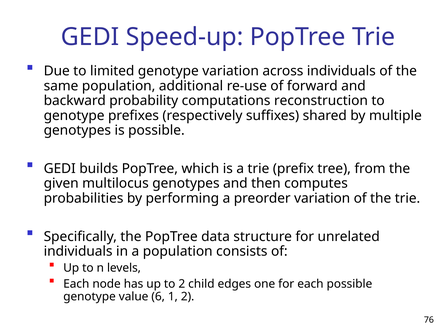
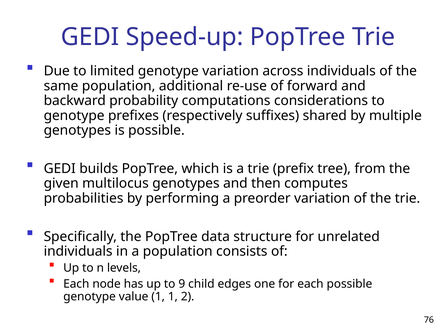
reconstruction: reconstruction -> considerations (321, 101)
to 2: 2 -> 9 (182, 284)
value 6: 6 -> 1 (158, 297)
